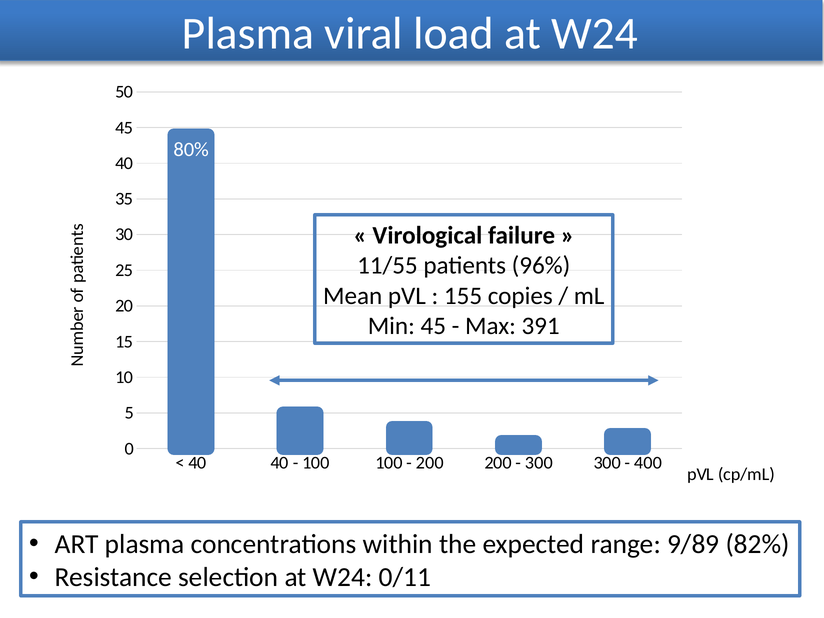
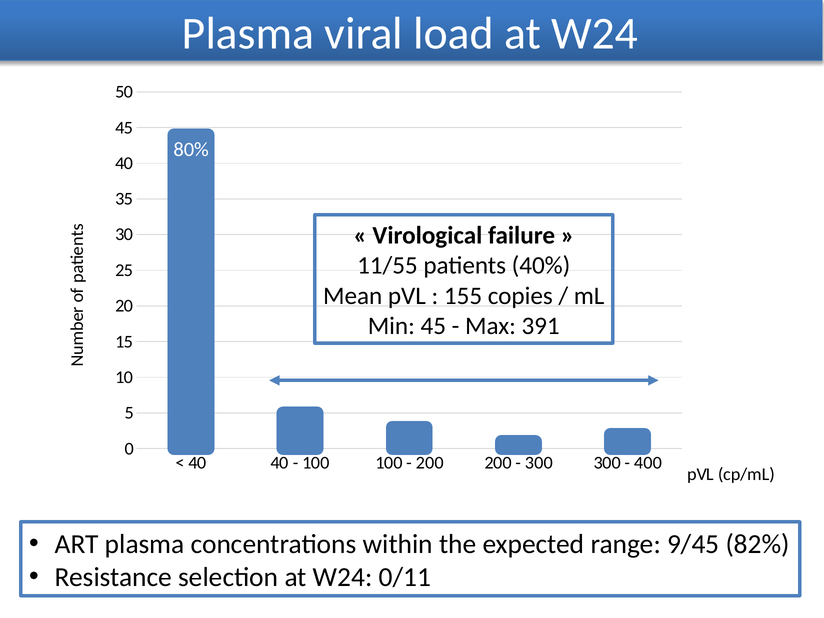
96%: 96% -> 40% (541, 266)
9/89: 9/89 -> 9/45 (693, 544)
